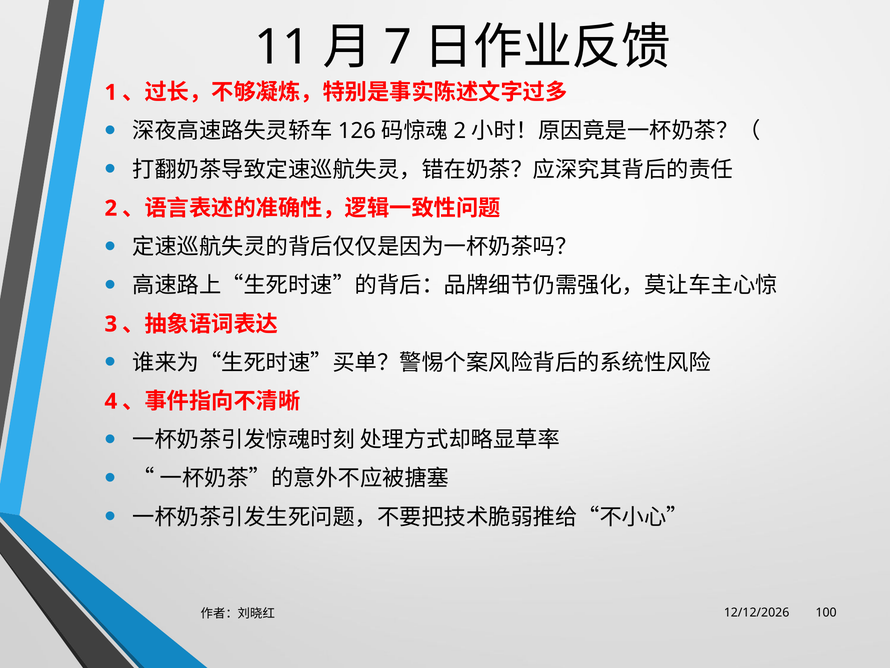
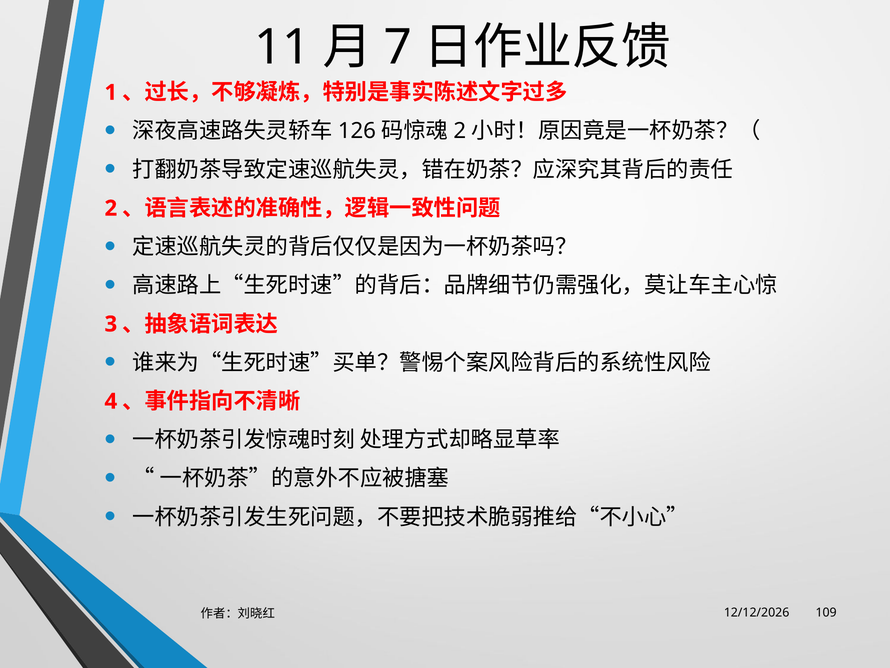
100: 100 -> 109 (826, 612)
